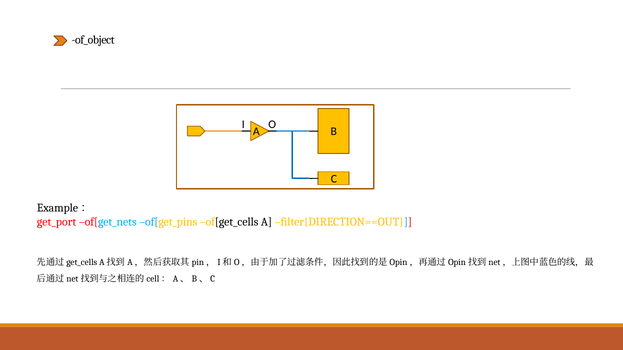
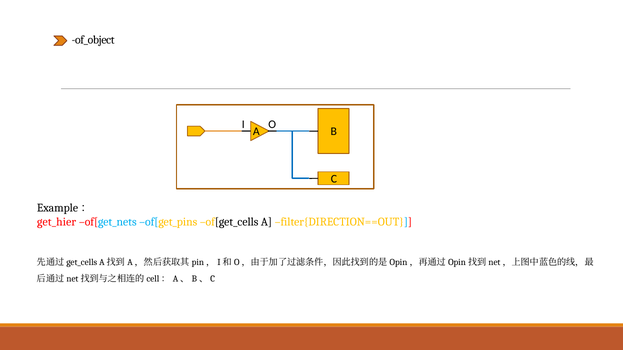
get_port: get_port -> get_hier (57, 222)
